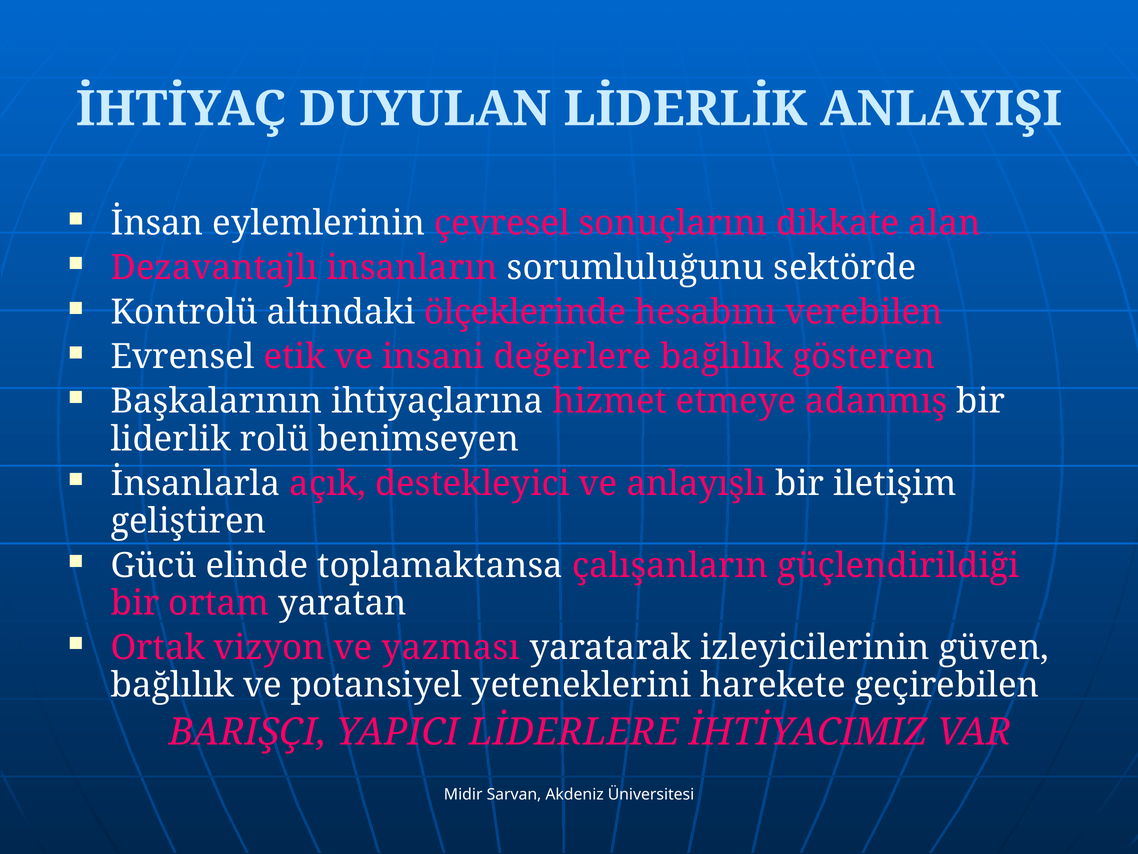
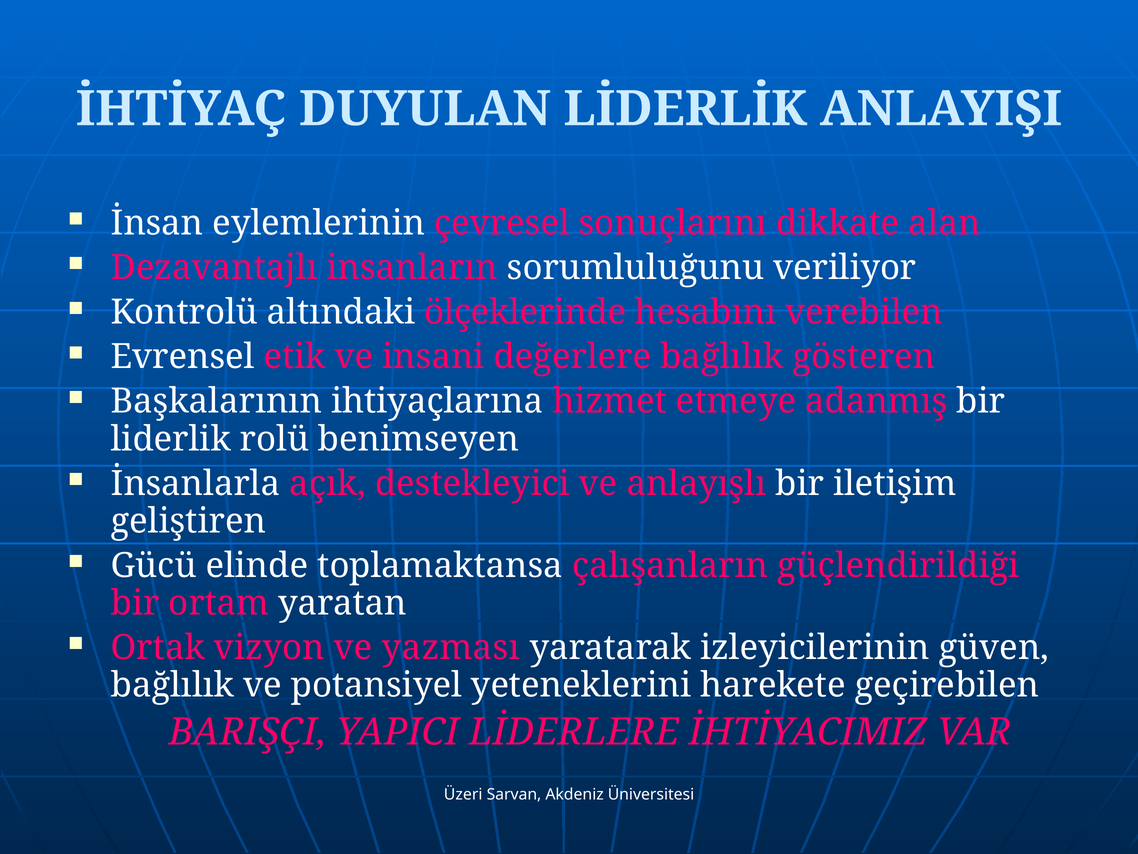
sektörde: sektörde -> veriliyor (845, 268)
Midir: Midir -> Üzeri (463, 794)
